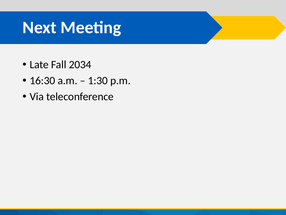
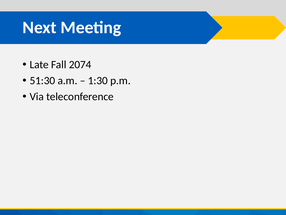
2034: 2034 -> 2074 (80, 64)
16:30: 16:30 -> 51:30 (42, 80)
